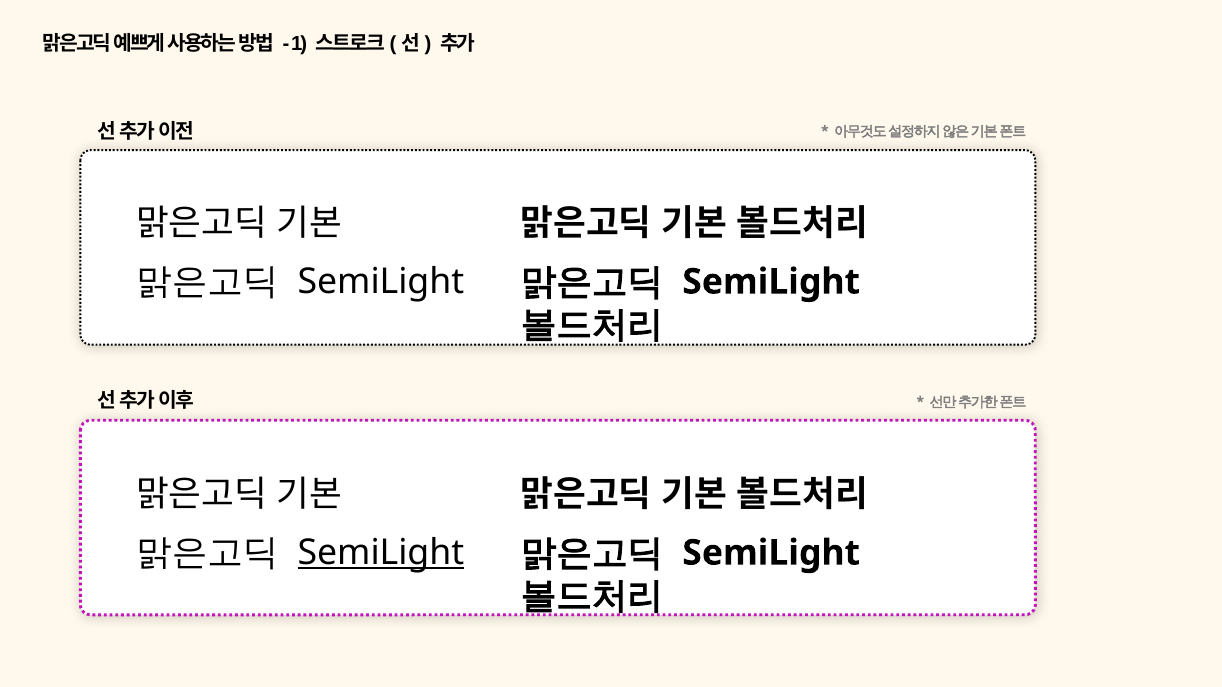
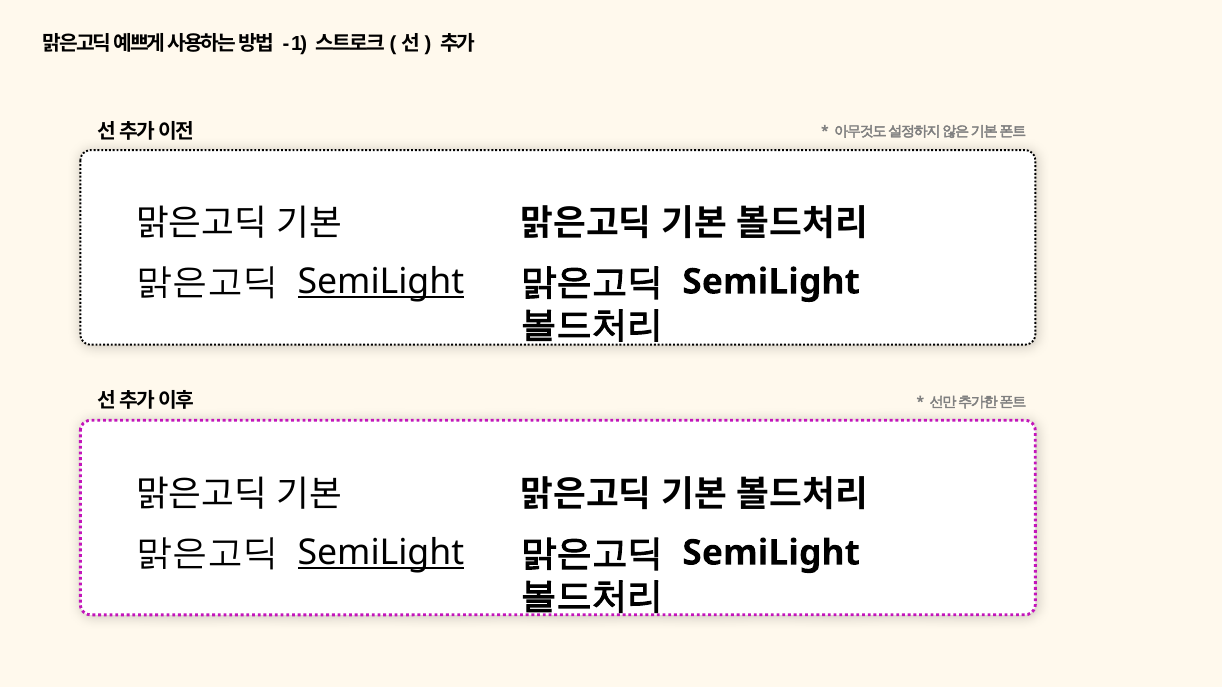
SemiLight underline: none -> present (381, 282)
